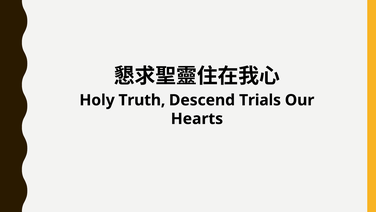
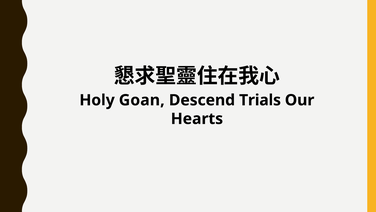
Truth: Truth -> Goan (142, 100)
